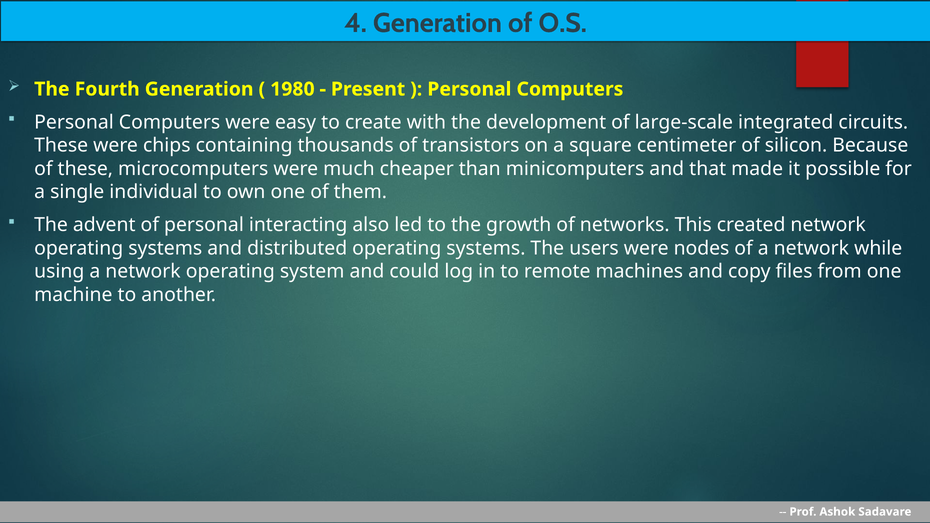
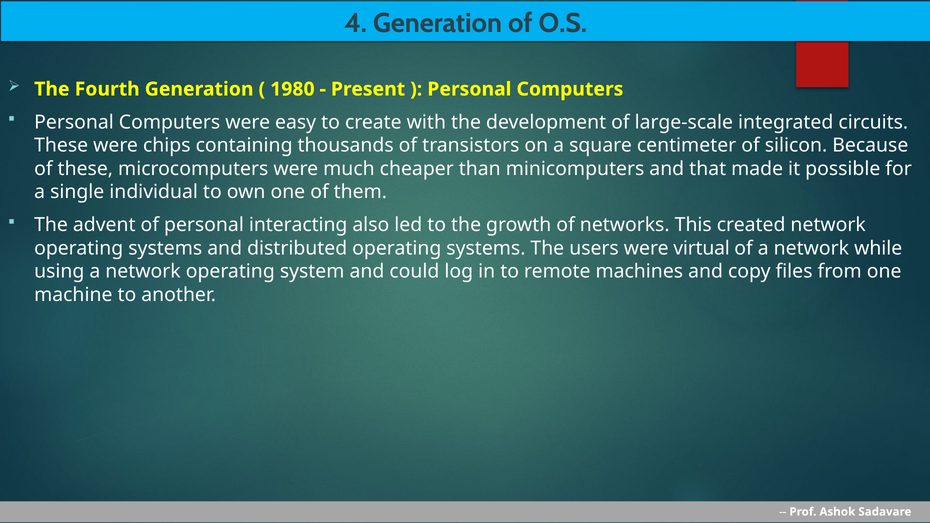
nodes: nodes -> virtual (702, 248)
